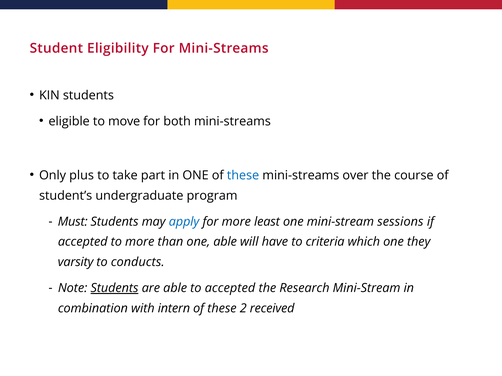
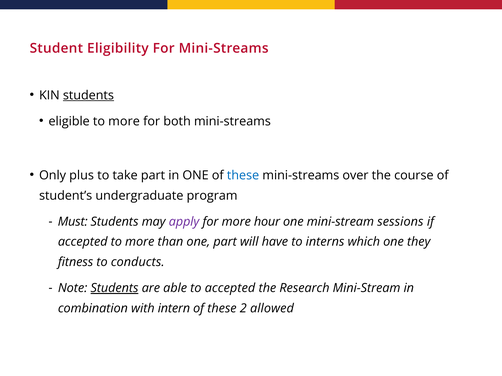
students underline: none -> present (88, 95)
eligible to move: move -> more (124, 121)
apply colour: blue -> purple (184, 222)
least: least -> hour (267, 222)
one able: able -> part (225, 242)
criteria: criteria -> interns (325, 242)
varsity: varsity -> fitness (76, 262)
received: received -> allowed (272, 309)
